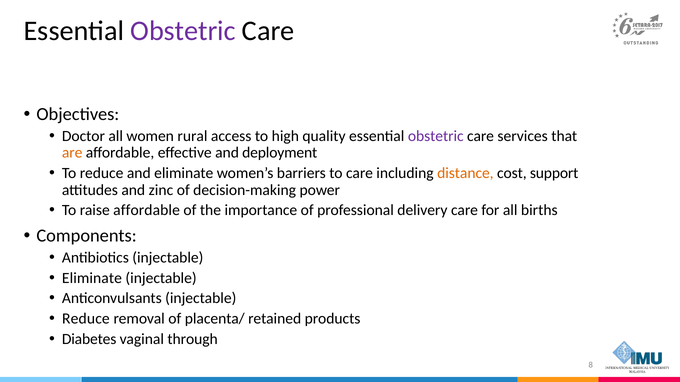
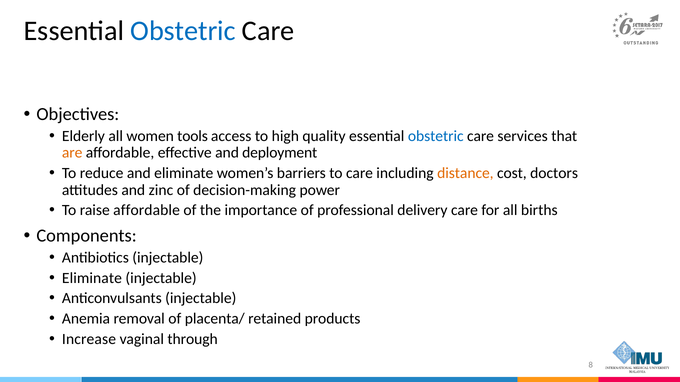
Obstetric colour: purple -> blue (183, 31)
Doctor: Doctor -> Elderly (83, 136)
rural: rural -> tools (193, 136)
obstetric colour: purple -> blue (436, 136)
support: support -> doctors (554, 173)
Reduce: Reduce -> Anemia (86, 319)
Diabetes: Diabetes -> Increase (89, 339)
